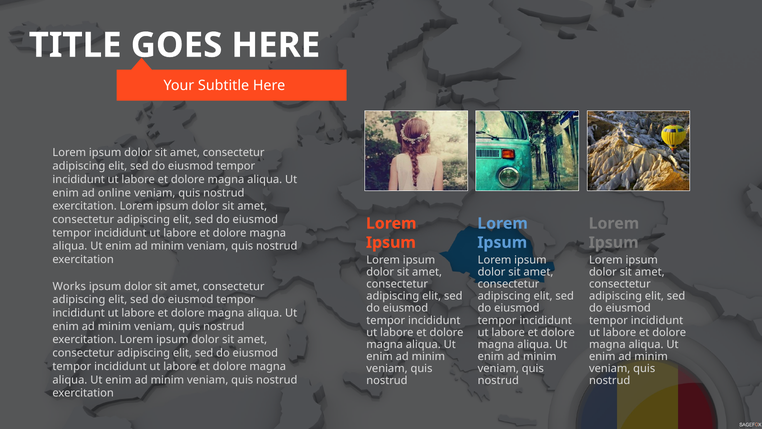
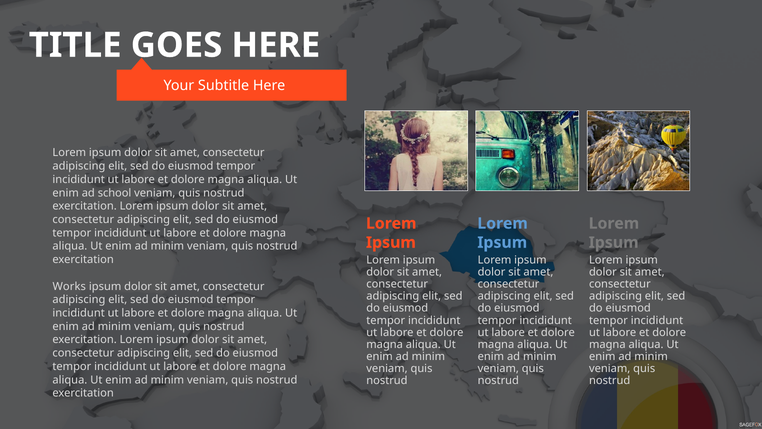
online: online -> school (115, 193)
